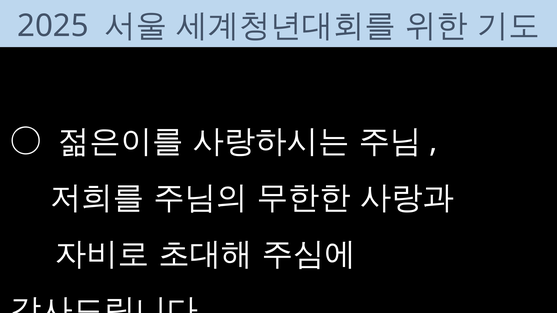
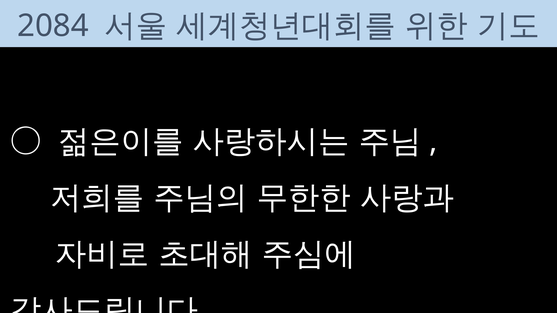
2025: 2025 -> 2084 (53, 26)
